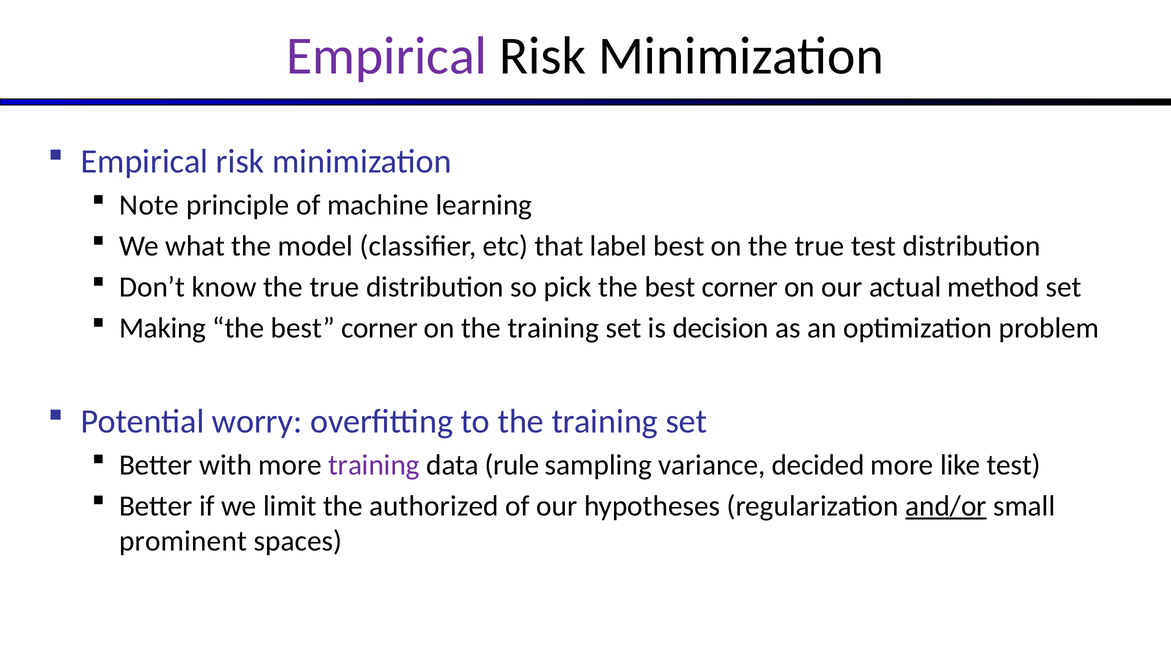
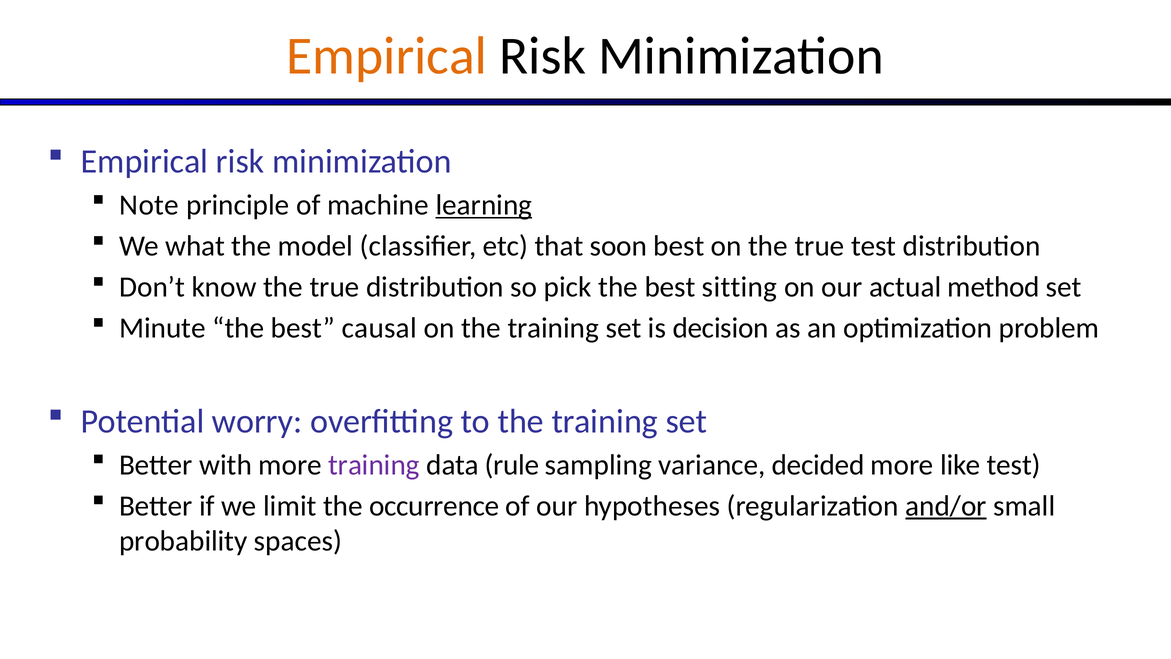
Empirical colour: purple -> orange (387, 56)
learning underline: none -> present (484, 205)
label: label -> soon (619, 246)
pick the best corner: corner -> sitting (740, 287)
Making: Making -> Minute (162, 328)
corner: corner -> causal (379, 328)
authorized: authorized -> occurrence (434, 506)
prominent: prominent -> probability (183, 541)
